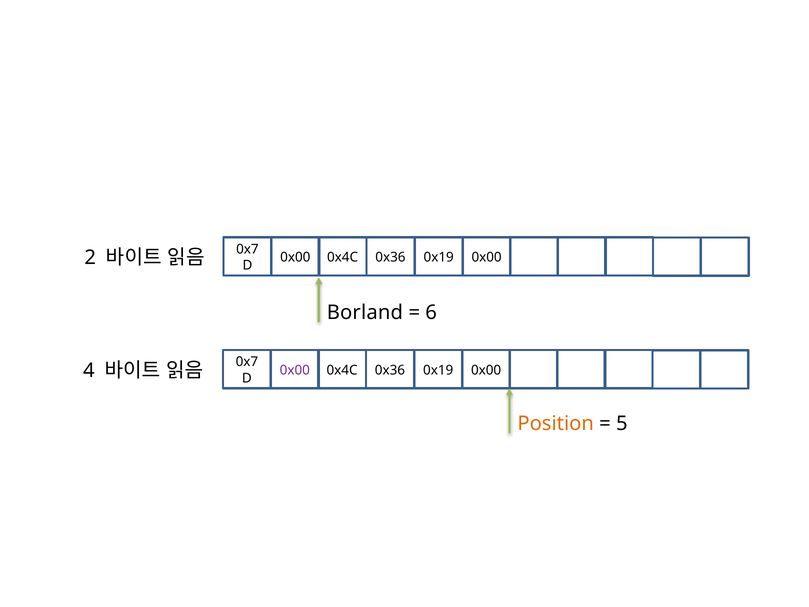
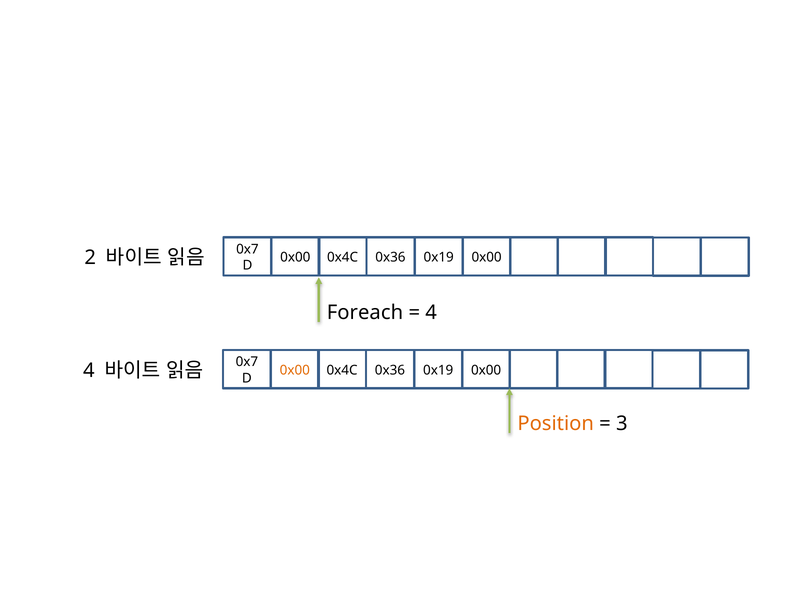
Borland: Borland -> Foreach (365, 312)
6: 6 -> 4 (431, 312)
0x00 colour: purple -> orange (295, 370)
5: 5 -> 3 (622, 423)
